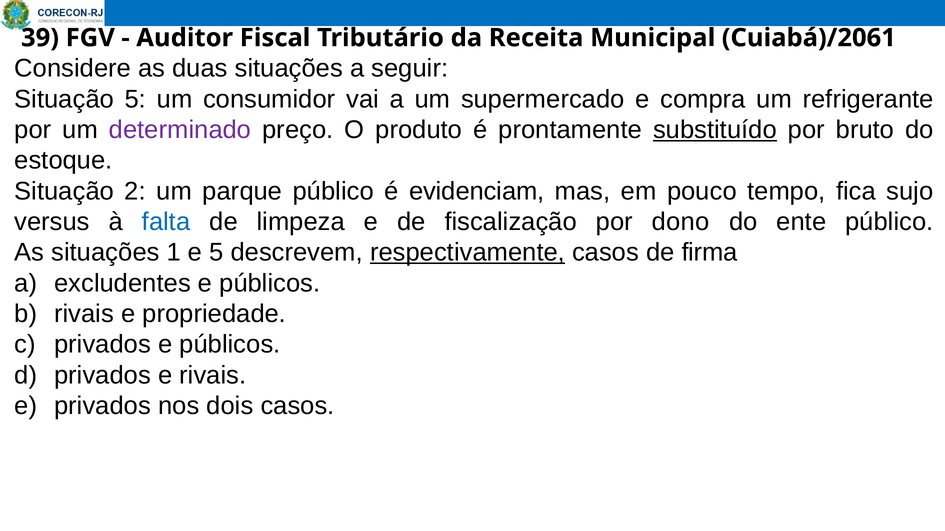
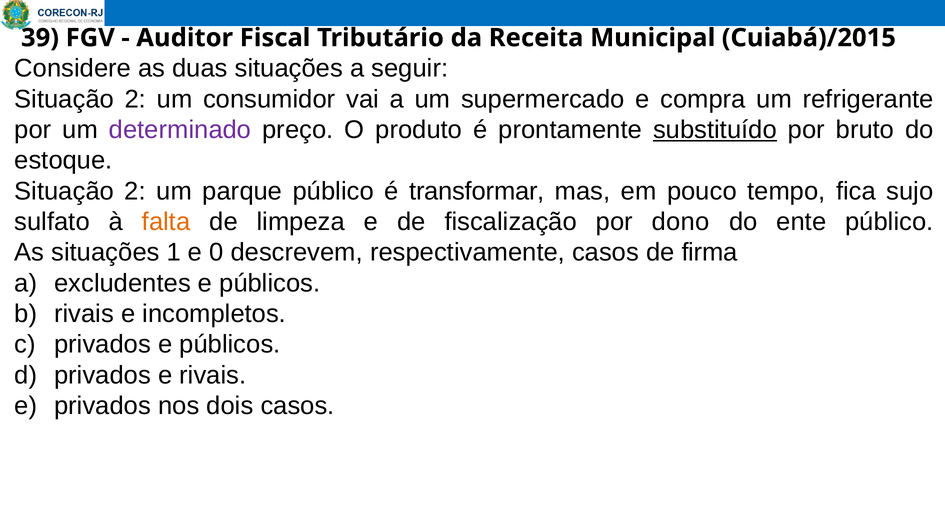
Cuiabá)/2061: Cuiabá)/2061 -> Cuiabá)/2015 (809, 38)
5: 5 -> 2 (135, 99)
evidenciam: evidenciam -> transformar (477, 191)
versus: versus -> sulfato (52, 222)
falta colour: blue -> orange (166, 222)
e 5: 5 -> 0 (216, 253)
respectivamente underline: present -> none (468, 253)
propriedade: propriedade -> incompletos (214, 314)
